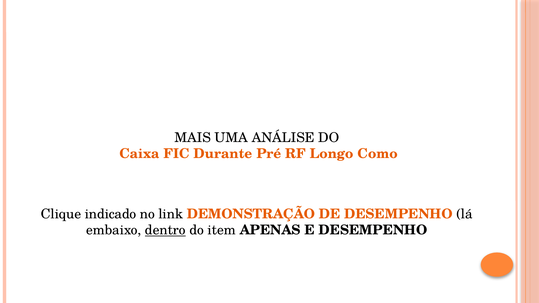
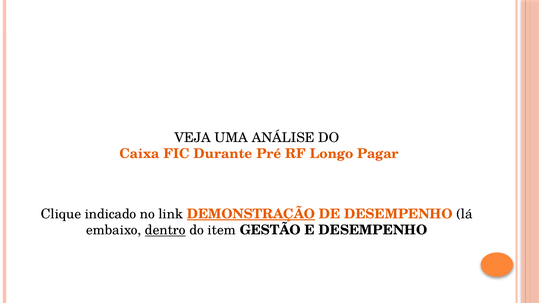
MAIS: MAIS -> VEJA (193, 138)
Como: Como -> Pagar (378, 154)
DEMONSTRAÇÃO underline: none -> present (251, 214)
APENAS: APENAS -> GESTÃO (270, 230)
